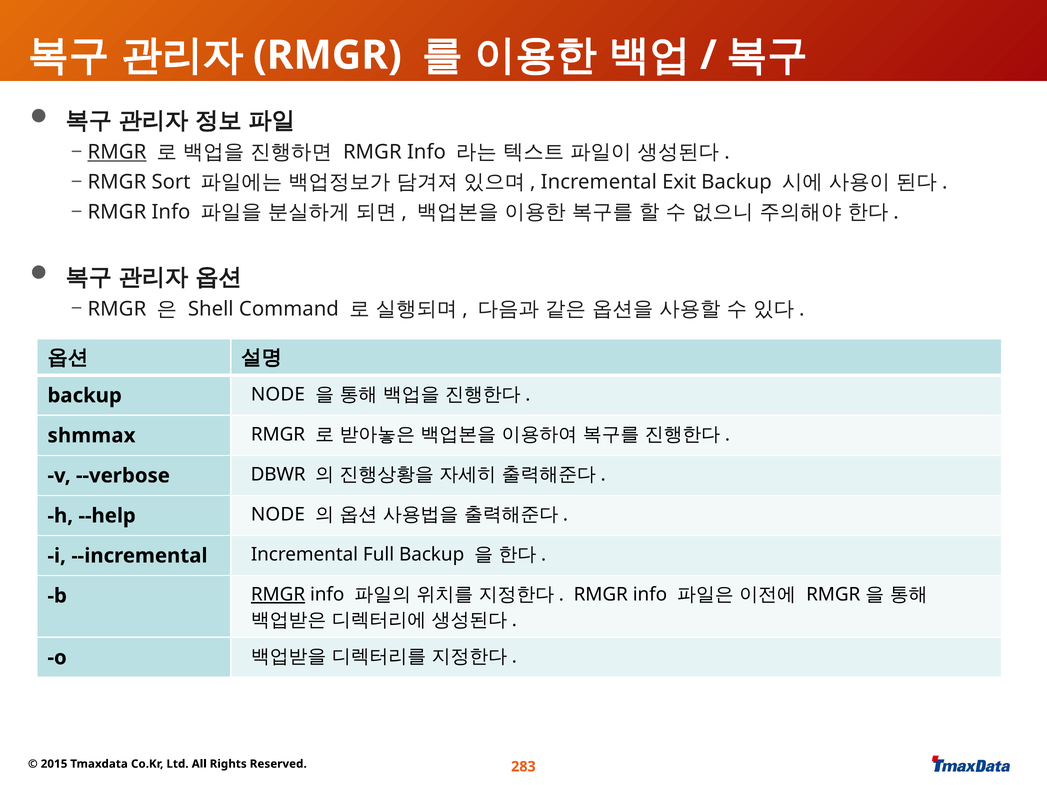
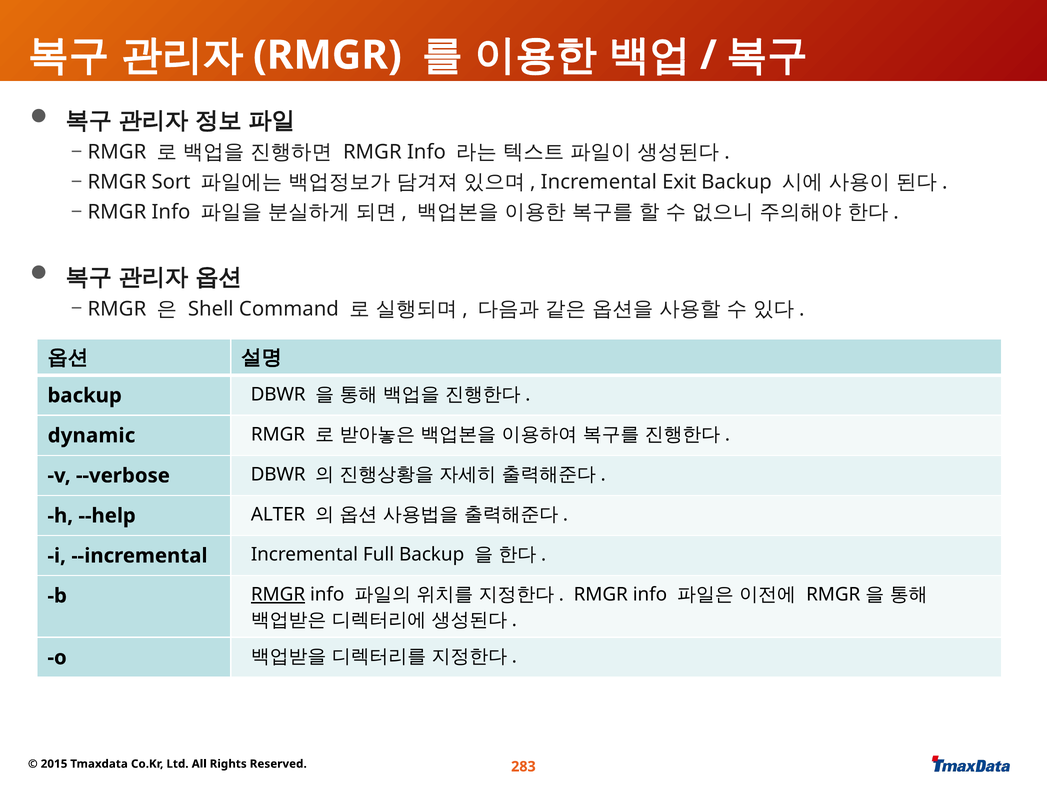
RMGR underline: present -> none (117, 152)
backup NODE: NODE -> DBWR (278, 394)
shmmax: shmmax -> dynamic (91, 436)
--help NODE: NODE -> ALTER (278, 515)
